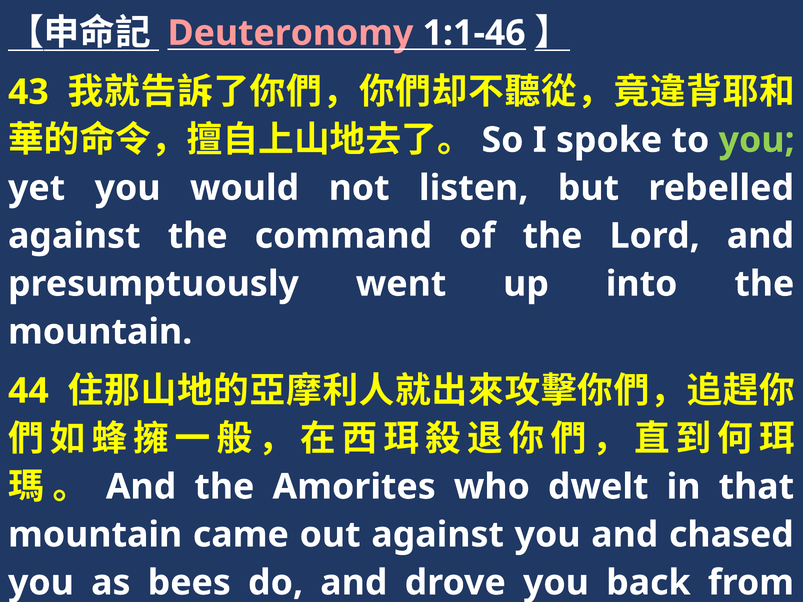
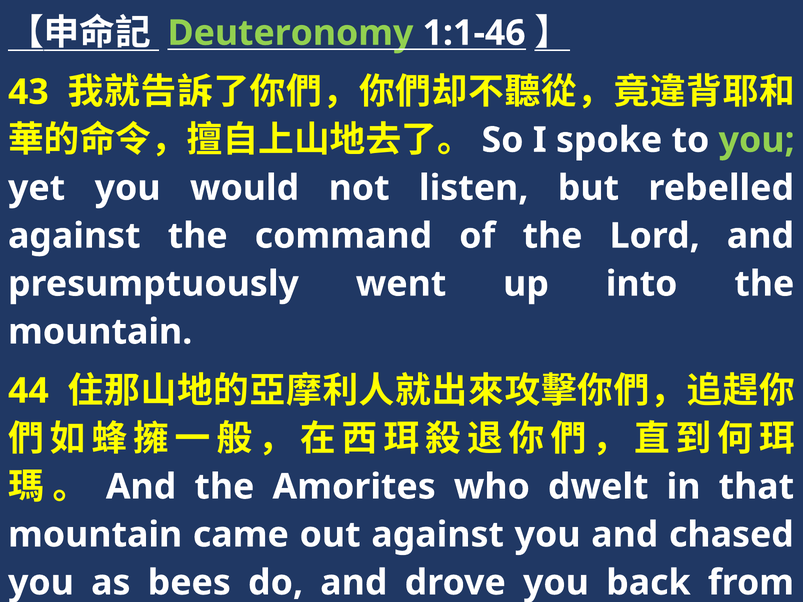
Deuteronomy colour: pink -> light green (290, 33)
